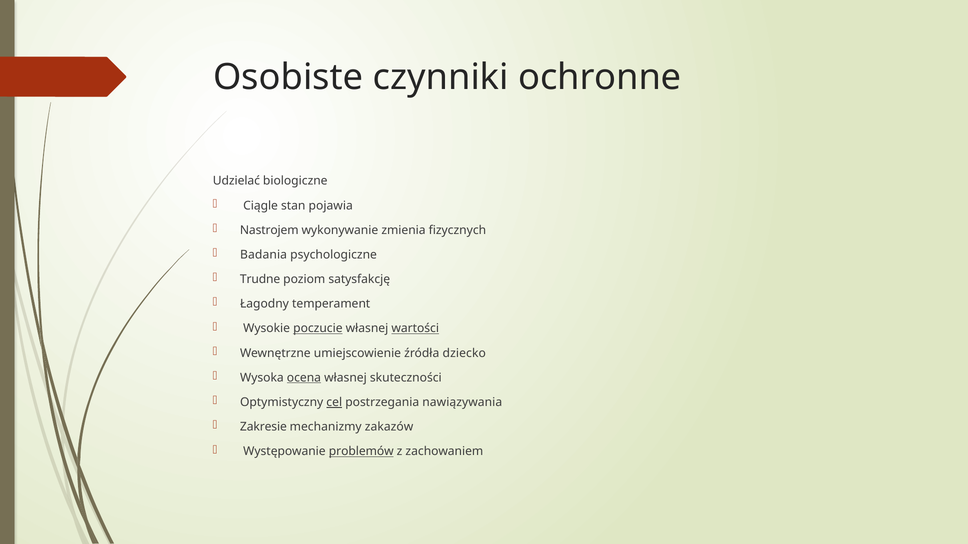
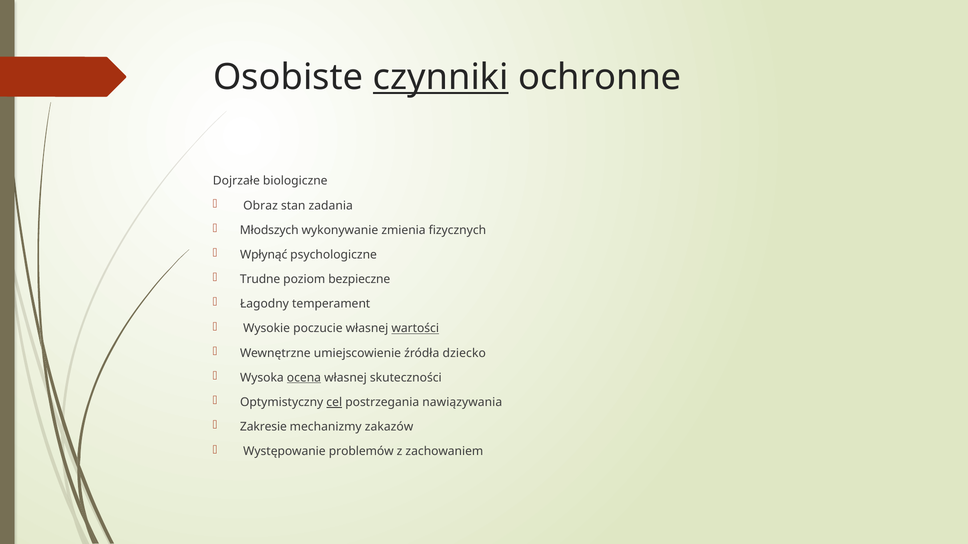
czynniki underline: none -> present (441, 78)
Udzielać: Udzielać -> Dojrzałe (236, 181)
Ciągle: Ciągle -> Obraz (261, 206)
pojawia: pojawia -> zadania (331, 206)
Nastrojem: Nastrojem -> Młodszych (269, 230)
Badania: Badania -> Wpłynąć (264, 255)
satysfakcję: satysfakcję -> bezpieczne (359, 280)
poczucie underline: present -> none (318, 329)
problemów underline: present -> none (361, 452)
